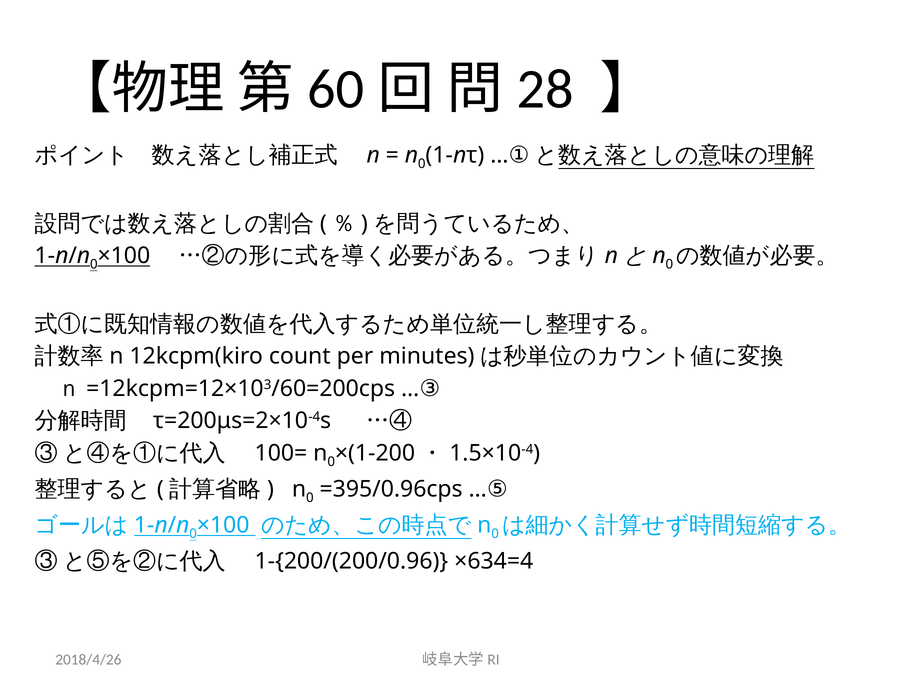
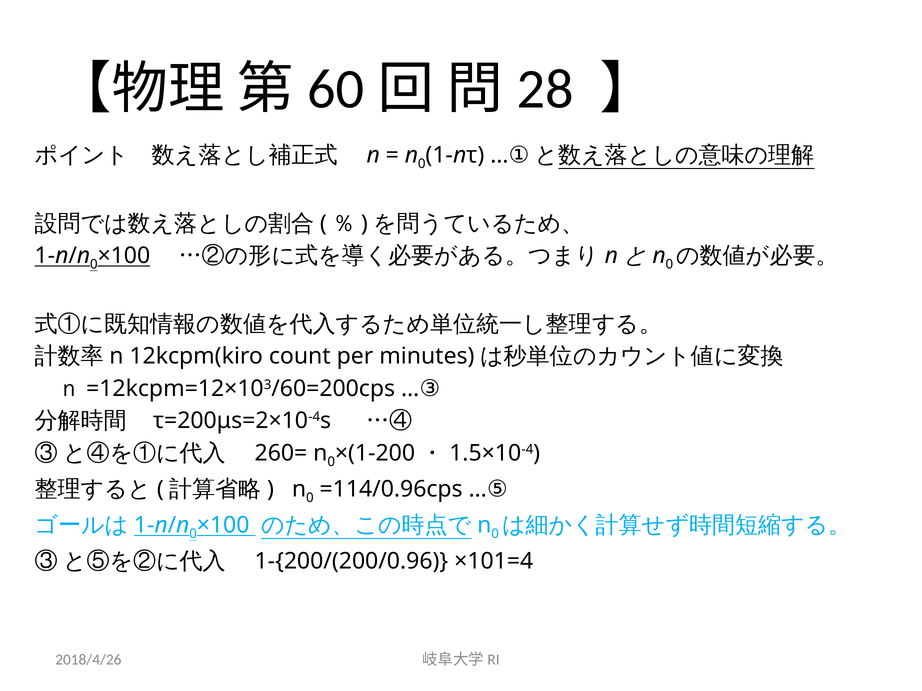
100=: 100= -> 260= (281, 453)
=395/0.96cps: =395/0.96cps -> =114/0.96cps (391, 489)
×634=4: ×634=4 -> ×101=4 (494, 562)
